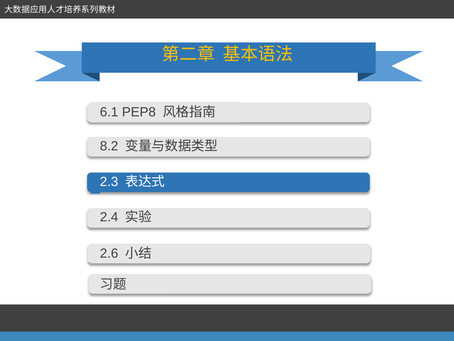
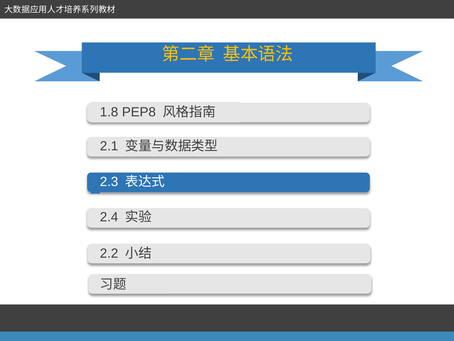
6.1: 6.1 -> 1.8 (109, 112)
8.2: 8.2 -> 2.1 (109, 146)
2.6: 2.6 -> 2.2 (109, 253)
